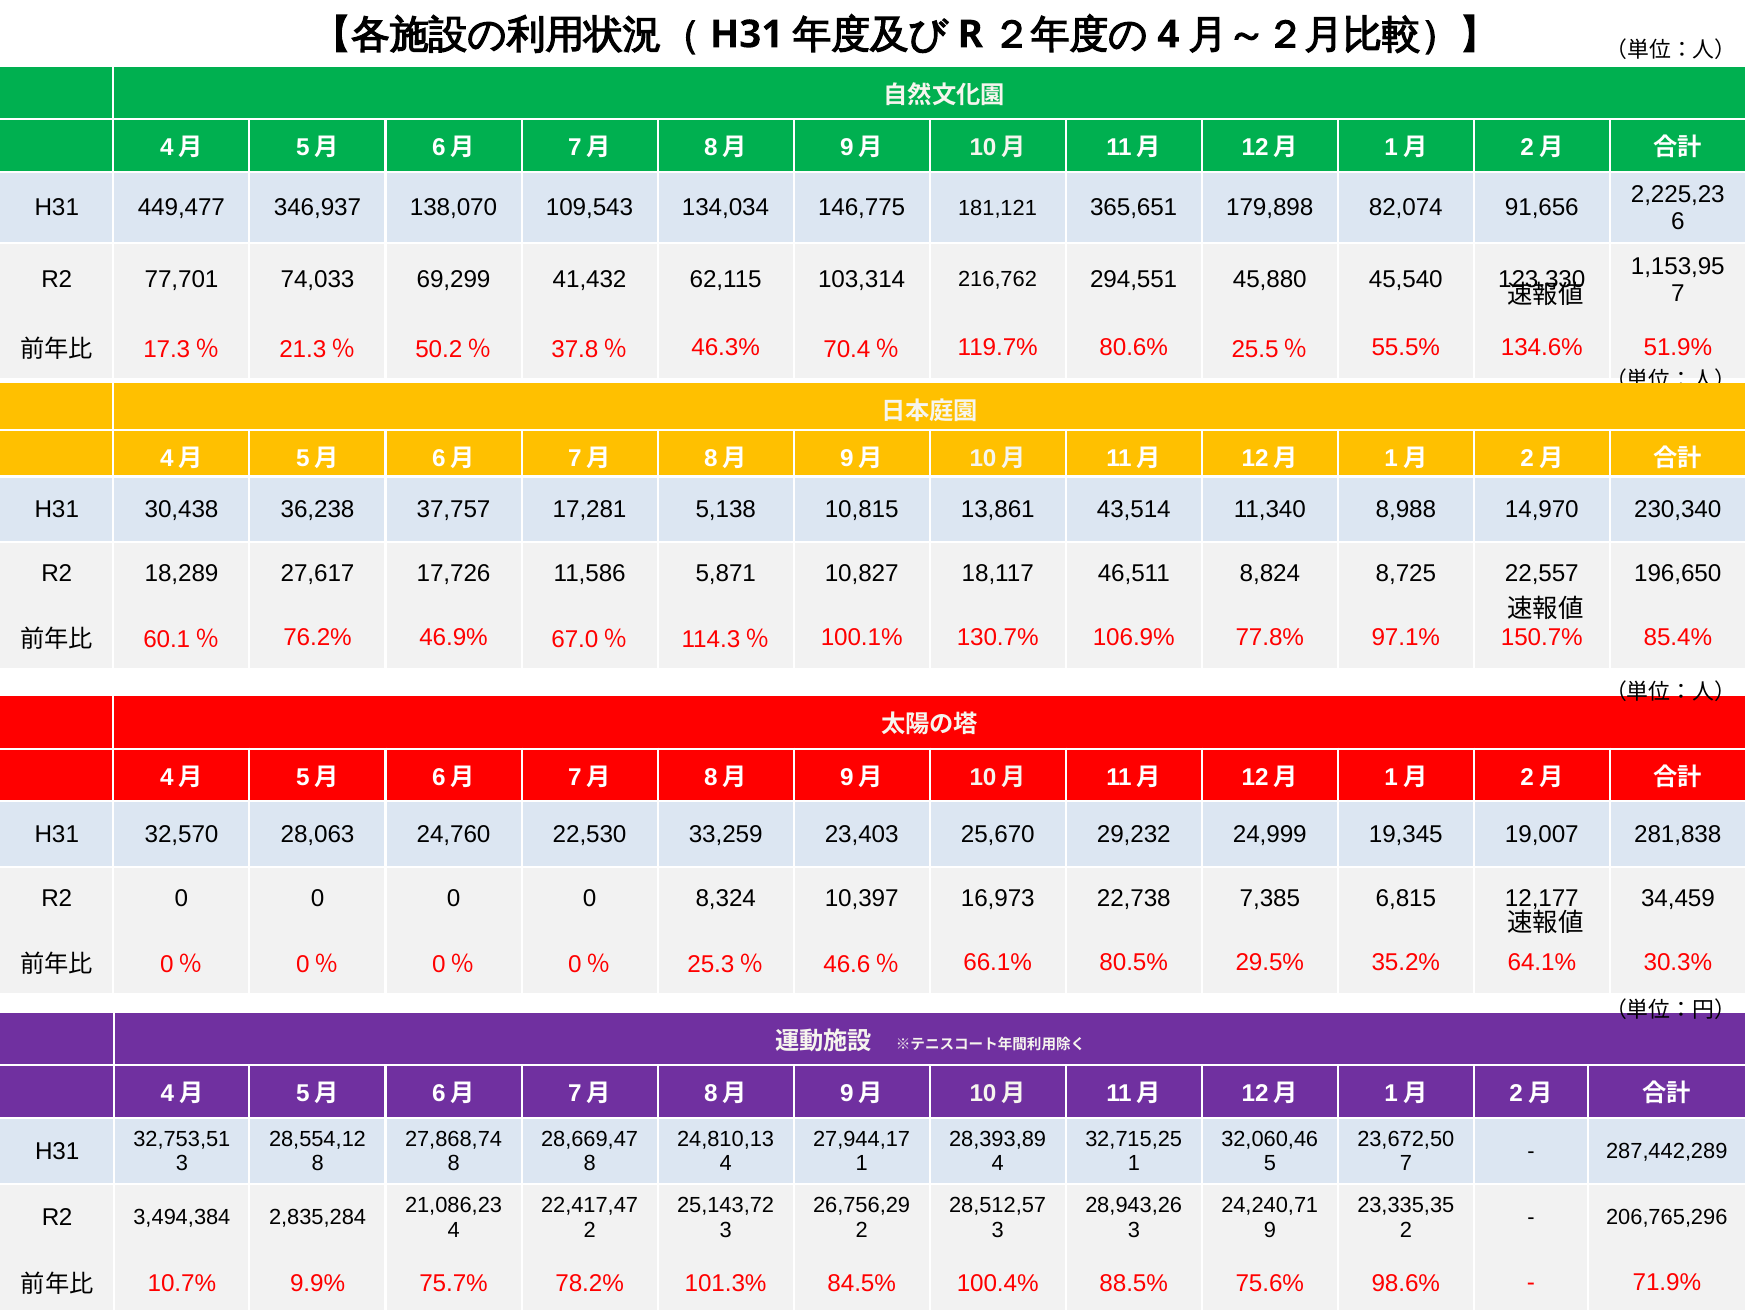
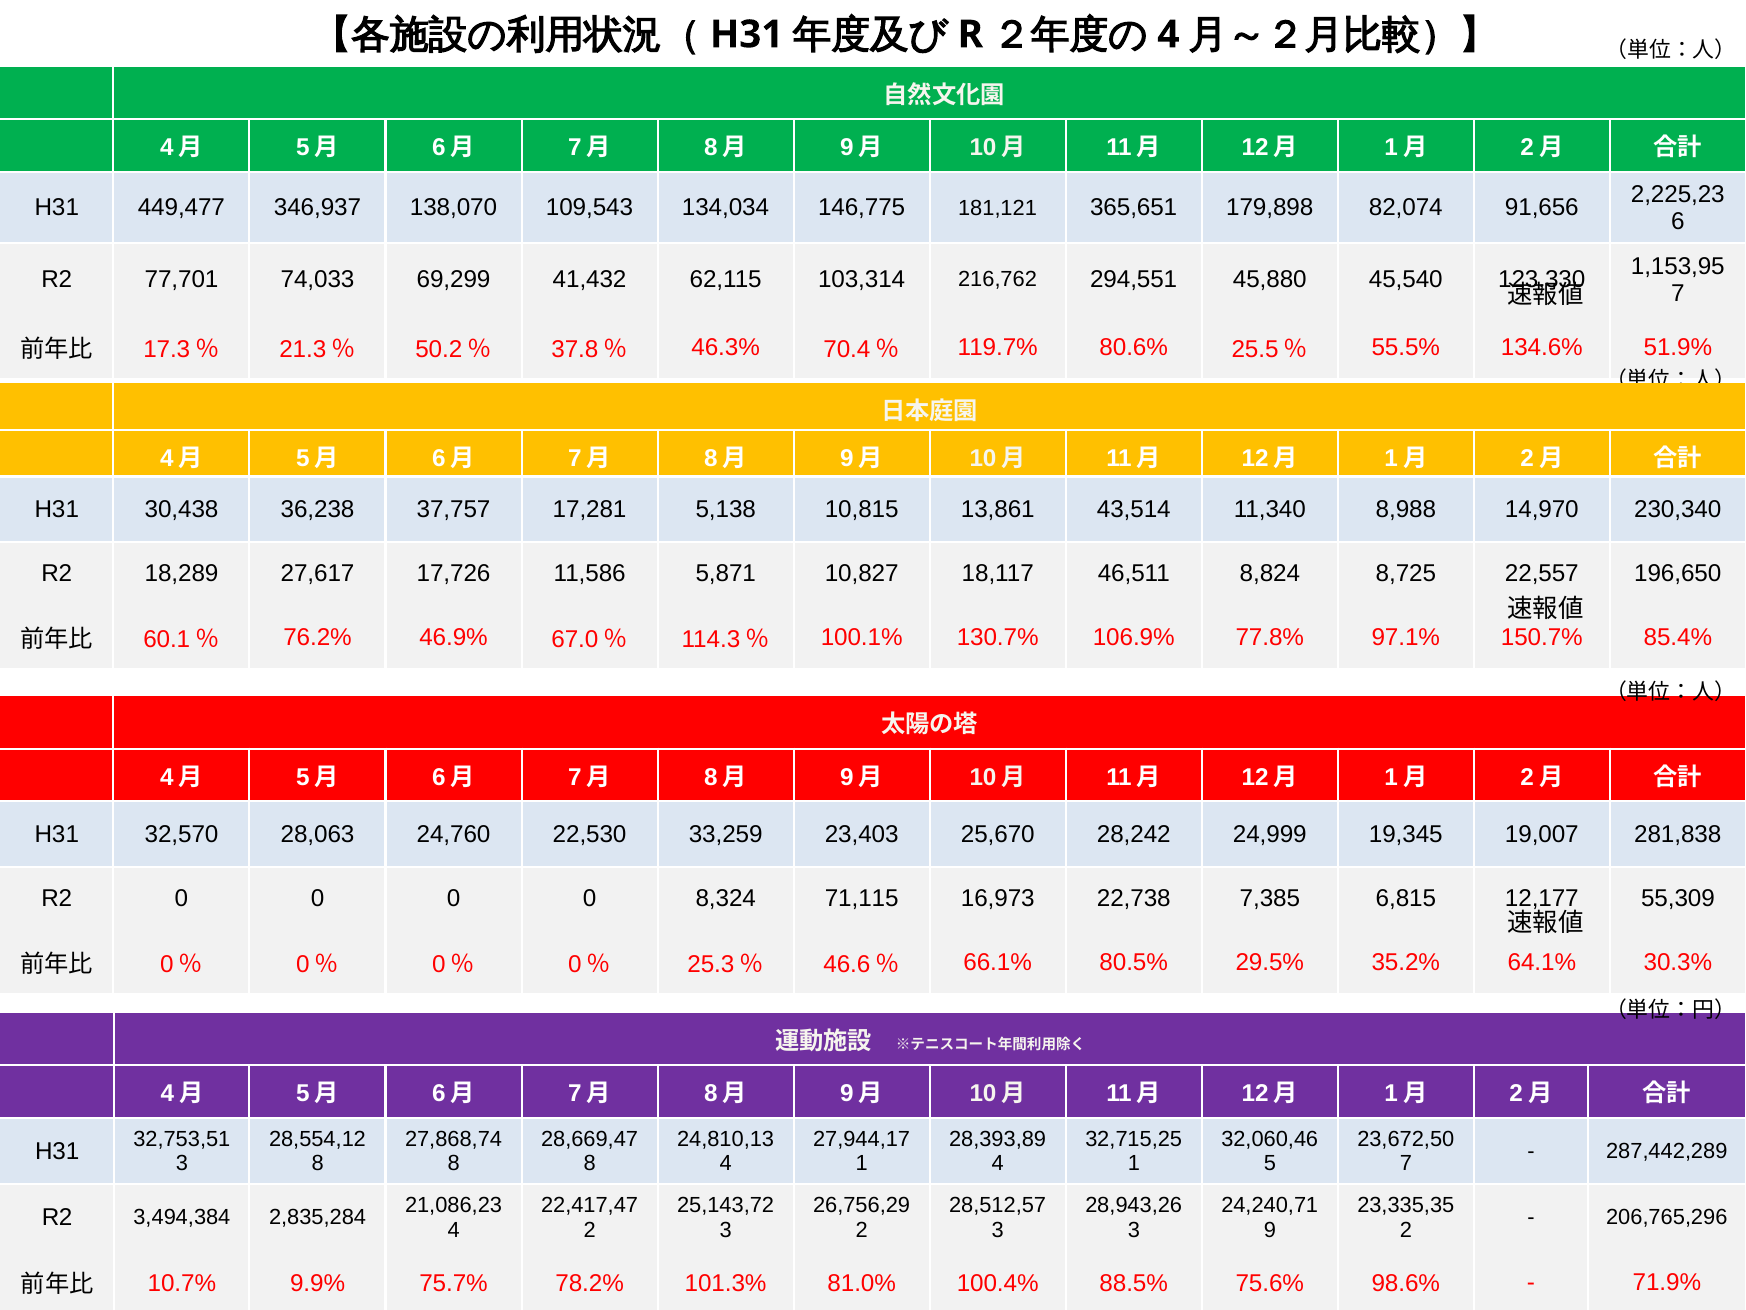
29,232: 29,232 -> 28,242 (1134, 834)
10,397: 10,397 -> 71,115 (862, 898)
34,459: 34,459 -> 55,309 (1678, 898)
84.5%: 84.5% -> 81.0% (862, 1283)
